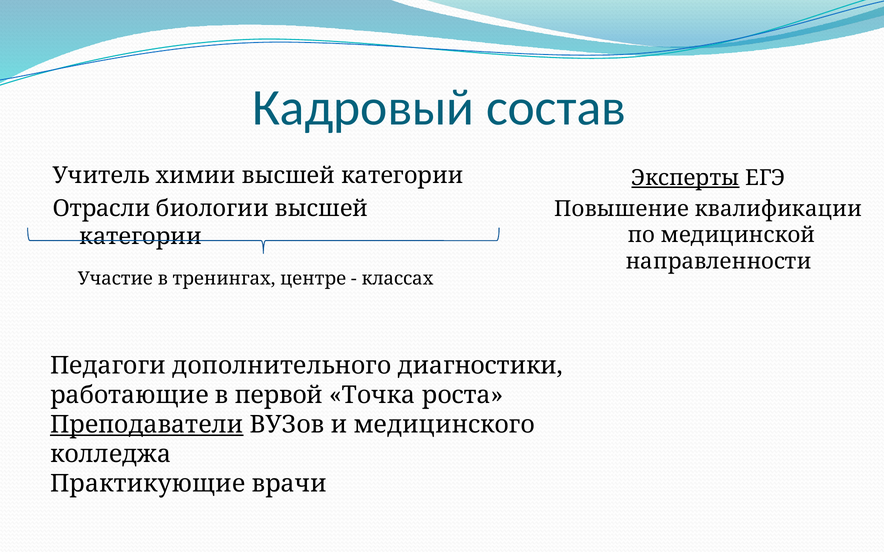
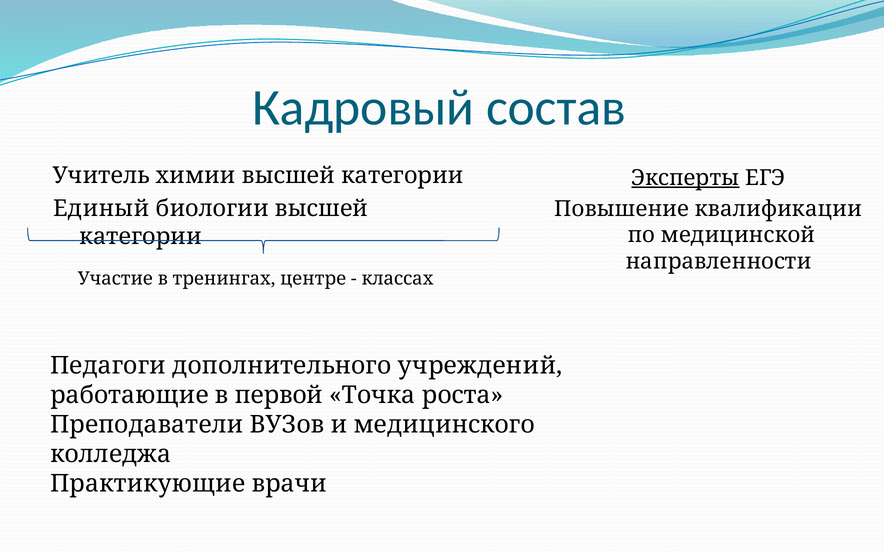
Отрасли: Отрасли -> Единый (101, 209)
диагностики: диагностики -> учреждений (480, 366)
Преподаватели underline: present -> none (147, 425)
